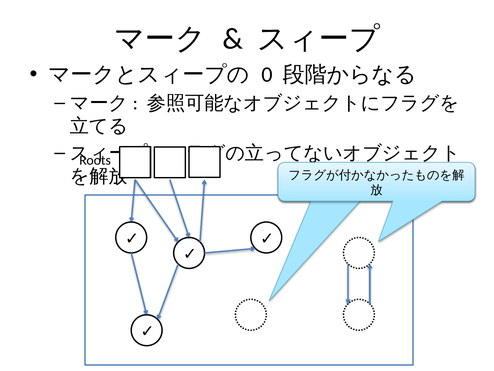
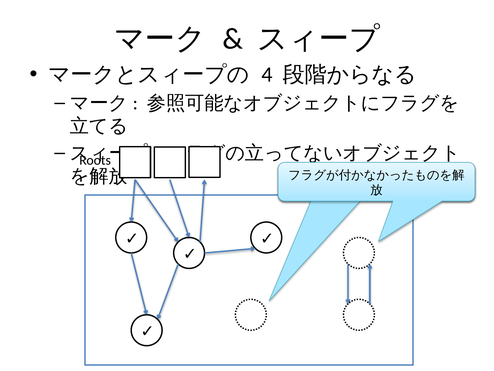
0: 0 -> 4 (267, 75)
